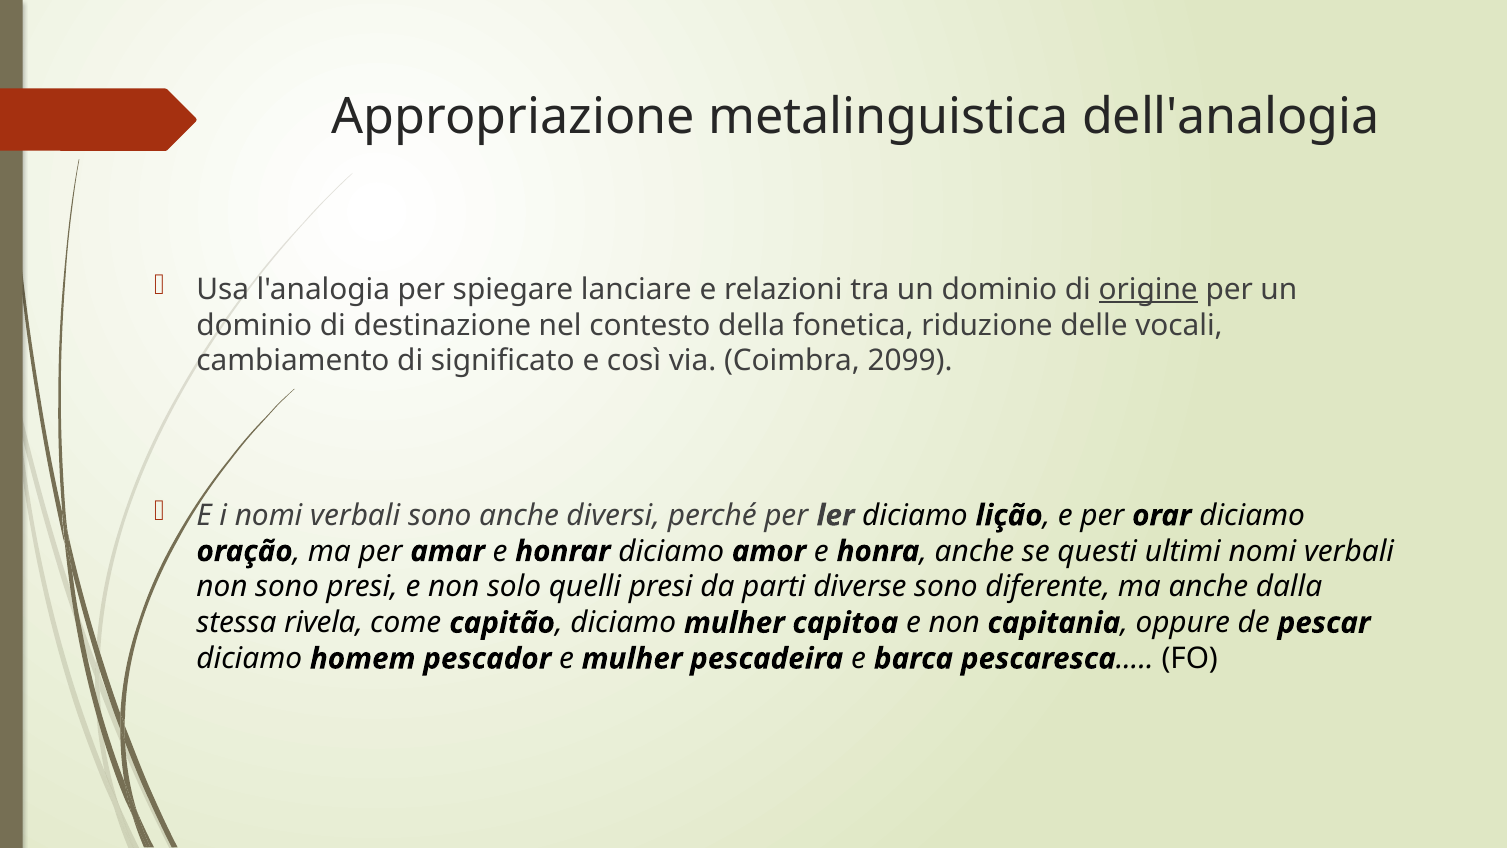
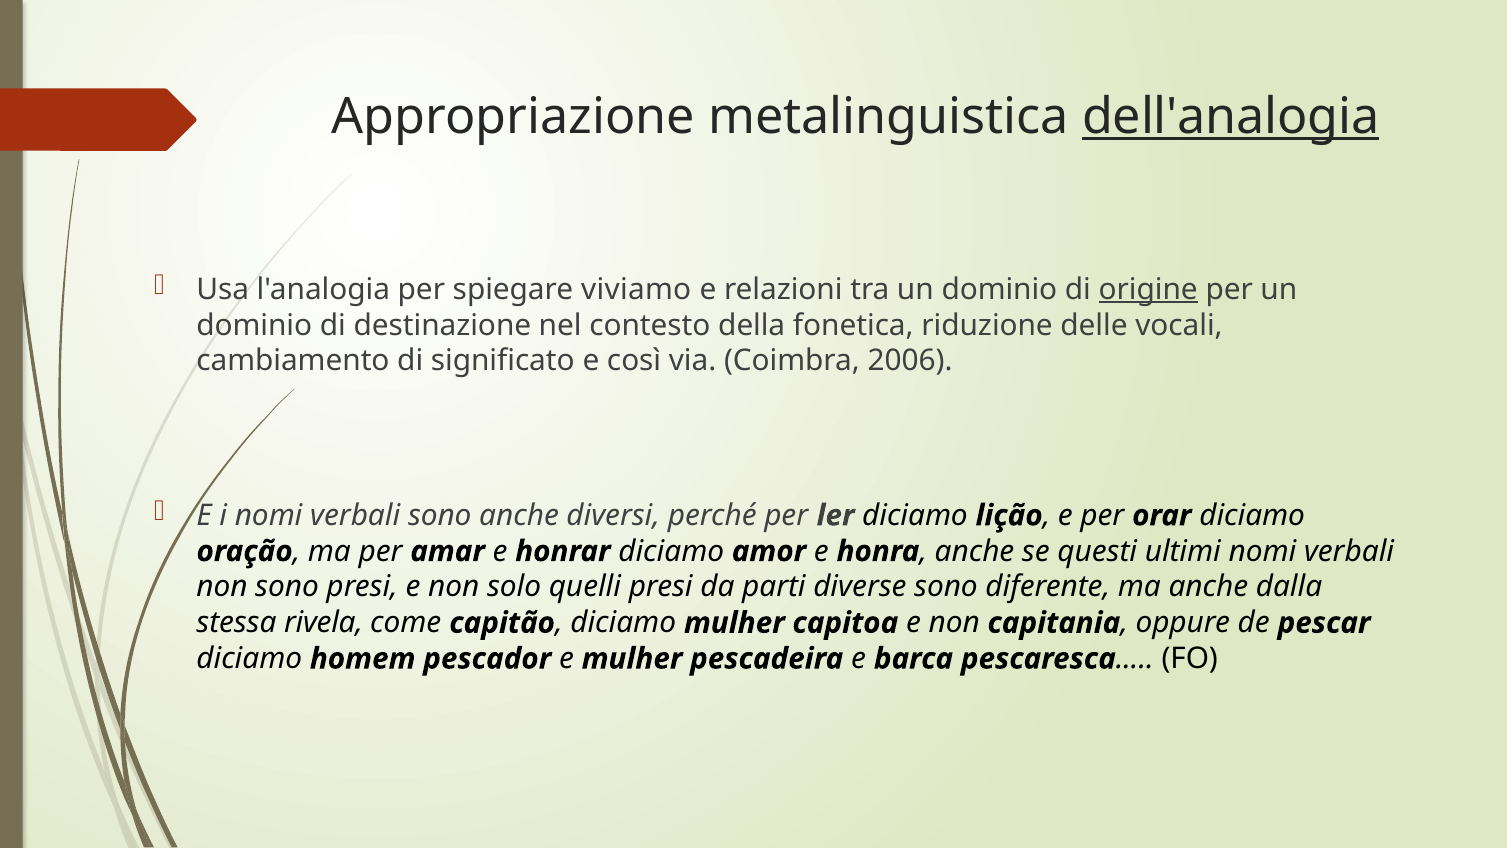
dell'analogia underline: none -> present (1231, 117)
lanciare: lanciare -> viviamo (636, 289)
2099: 2099 -> 2006 (910, 361)
